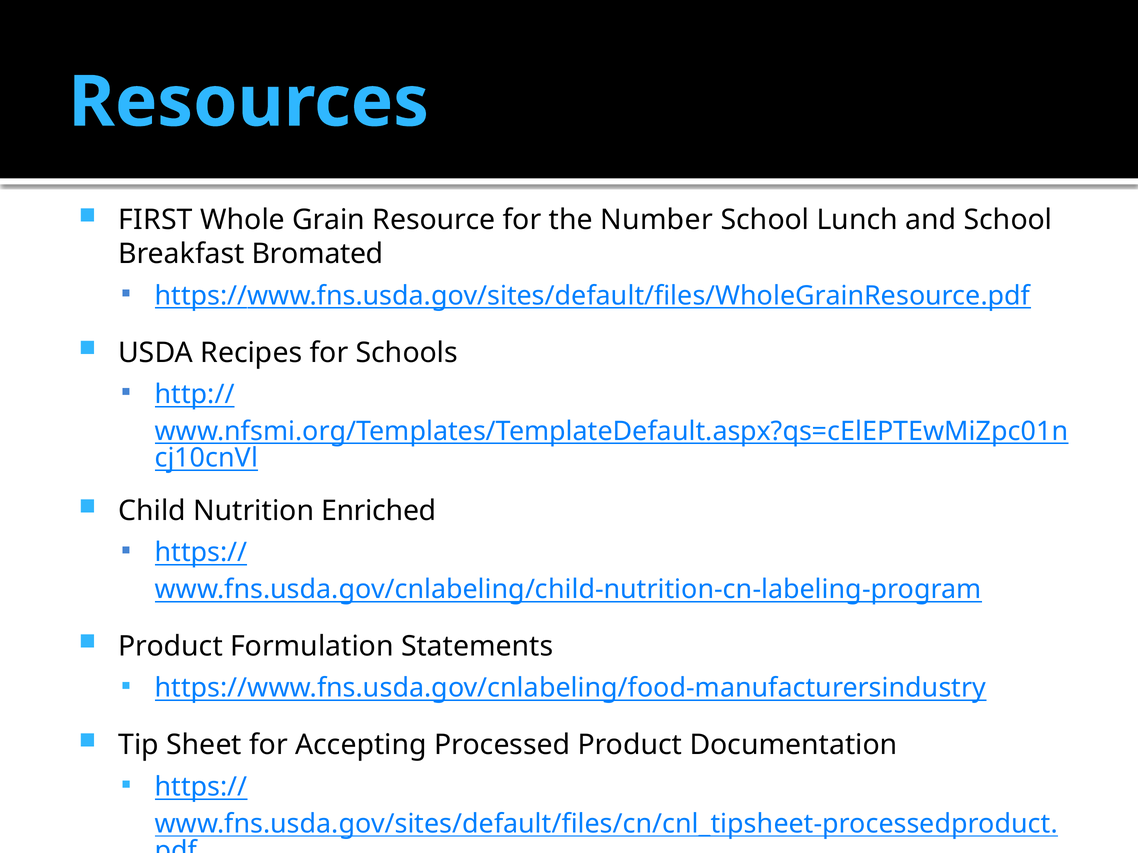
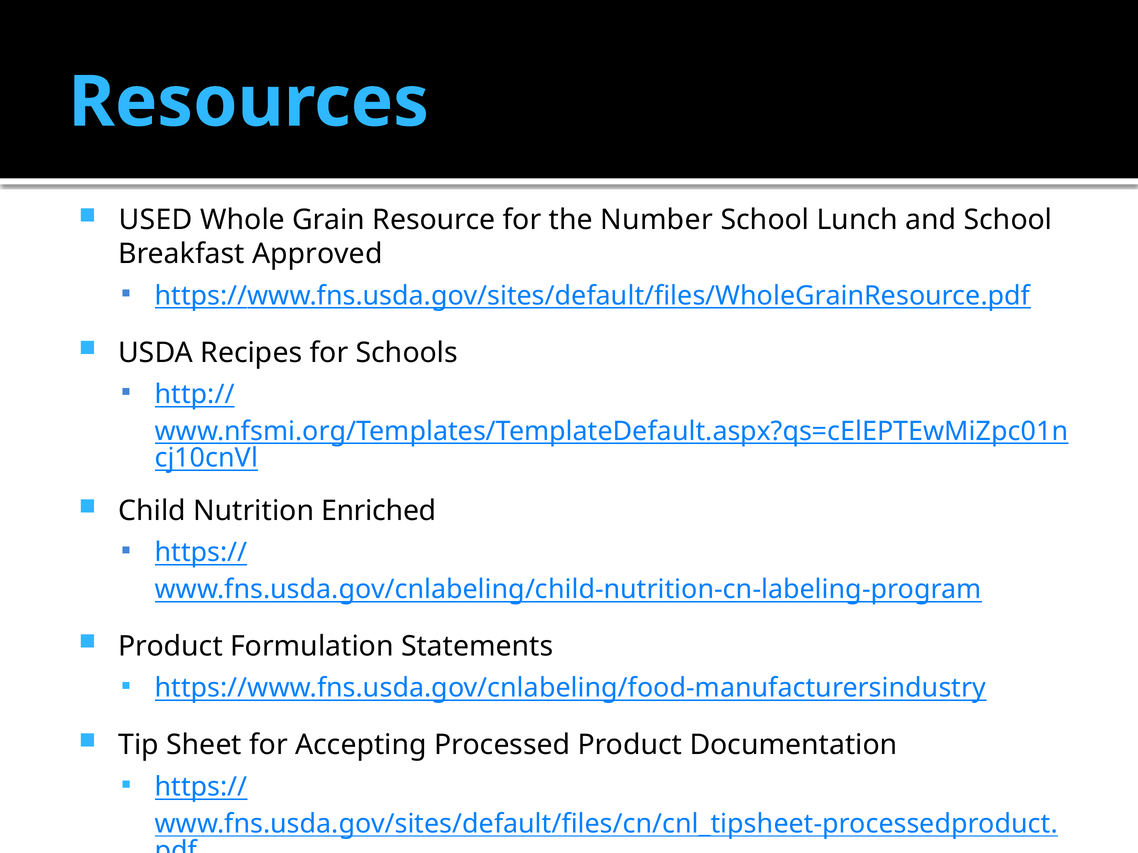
FIRST: FIRST -> USED (156, 220)
Bromated: Bromated -> Approved (317, 254)
